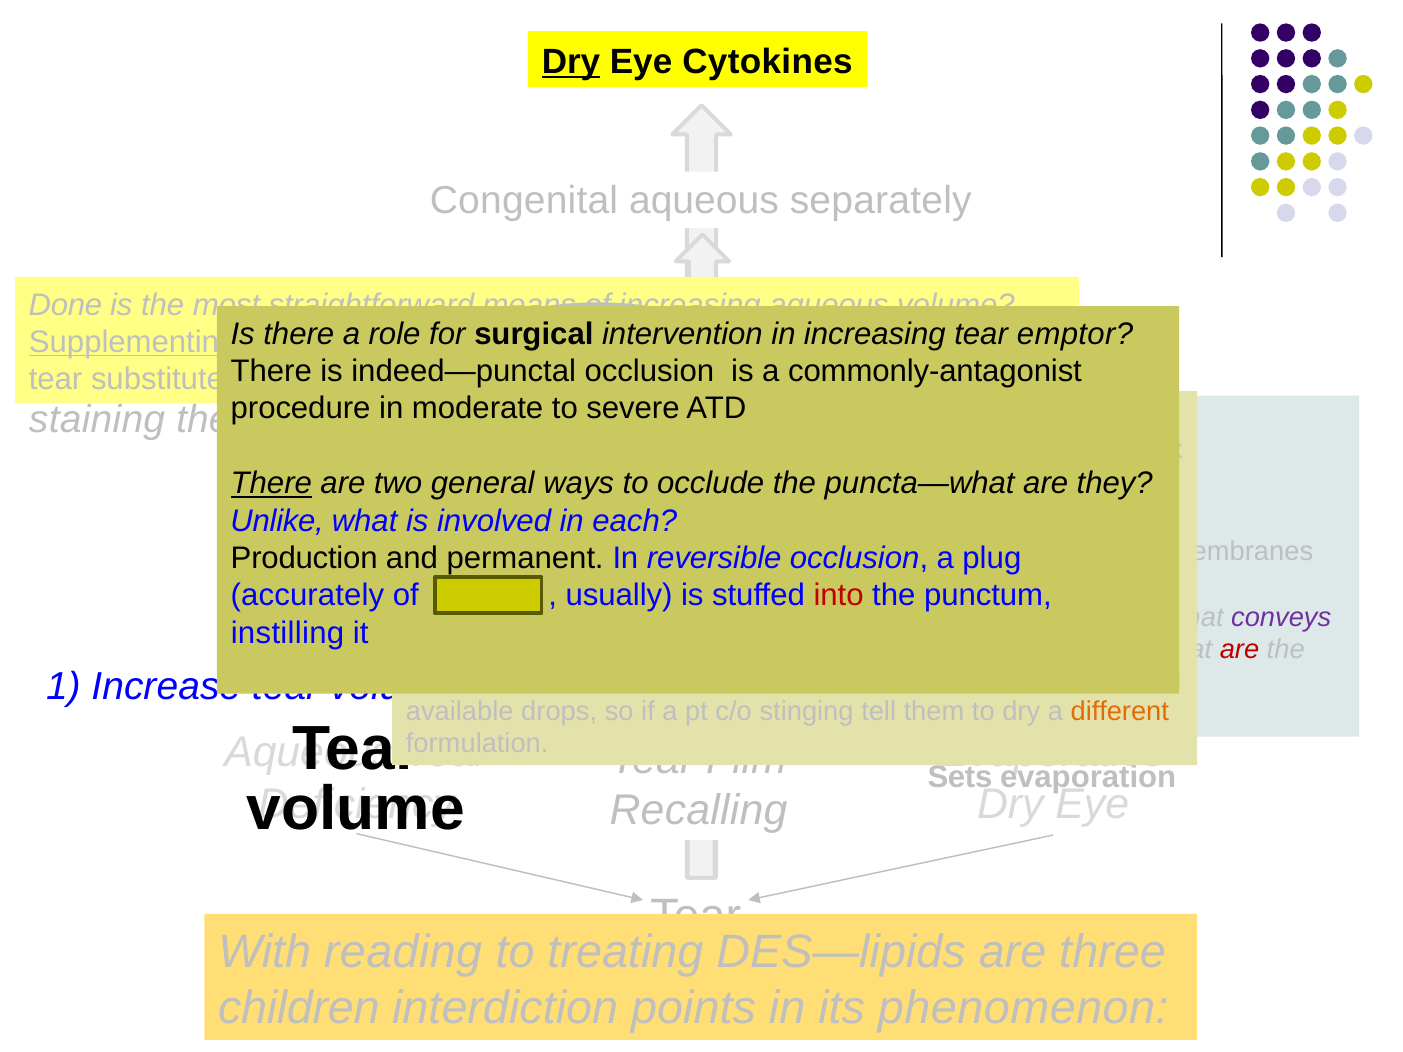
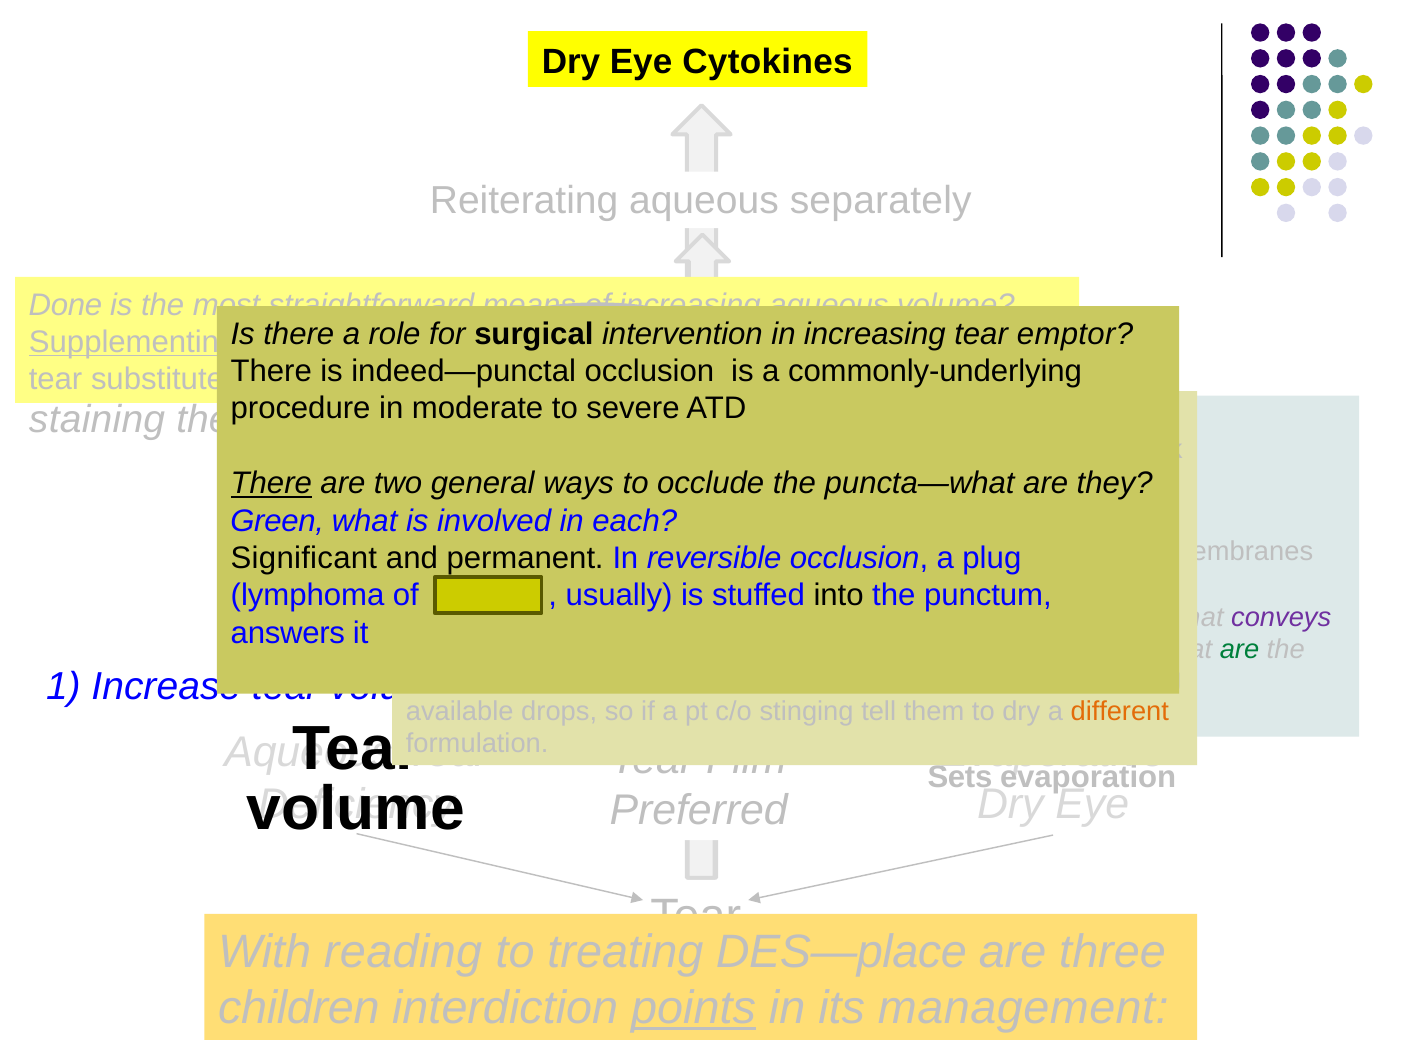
Dry underline: present -> none (571, 62)
Congenital: Congenital -> Reiterating (524, 201)
commonly-antagonist: commonly-antagonist -> commonly-underlying (935, 371)
Unlike: Unlike -> Green (277, 521)
Production: Production -> Significant (304, 558)
accurately: accurately -> lymphoma (308, 596)
into colour: red -> black (839, 596)
instilling: instilling -> answers (288, 633)
are colour: red -> green (1239, 650)
Recalling: Recalling -> Preferred (699, 811)
DES—lipids: DES—lipids -> DES—place (841, 952)
points underline: none -> present (694, 1008)
phenomenon: phenomenon -> management (1023, 1008)
